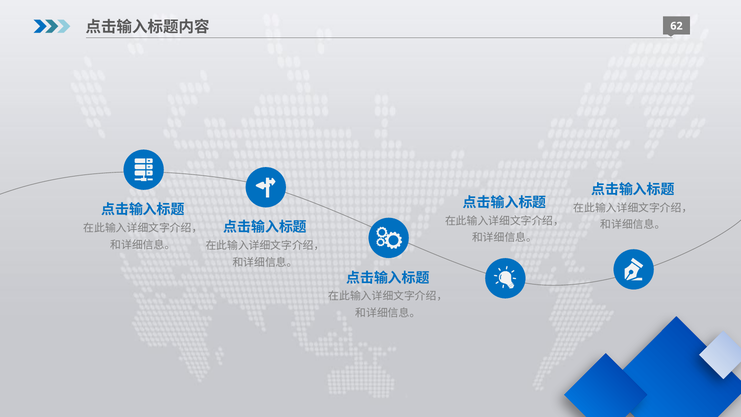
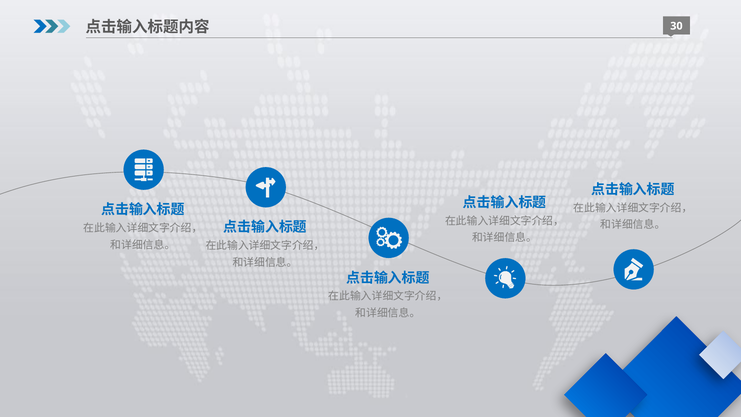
62: 62 -> 30 (676, 26)
